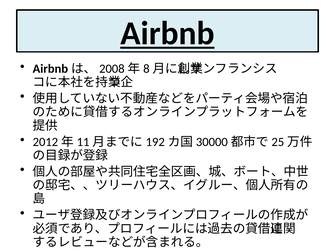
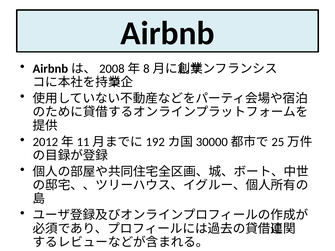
Airbnb underline: present -> none (167, 33)
